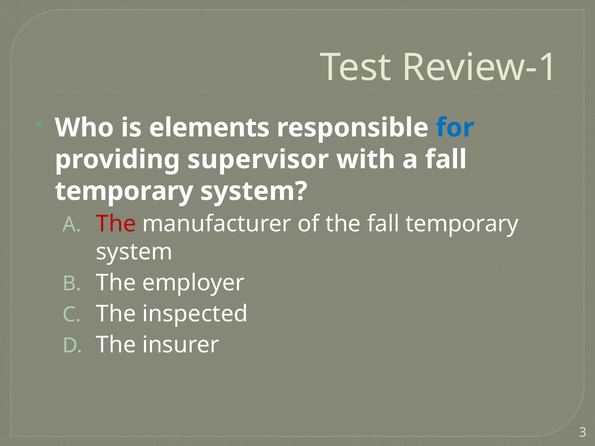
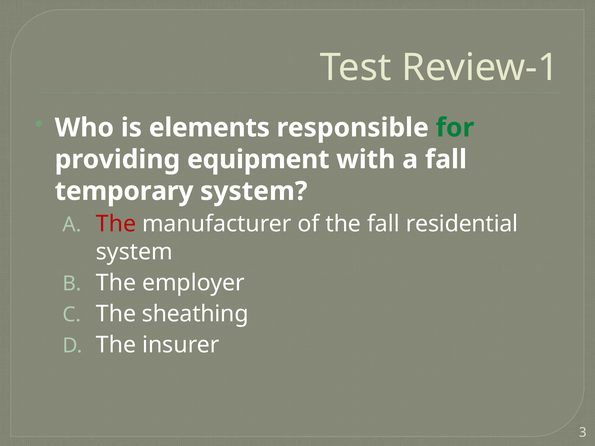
for colour: blue -> green (455, 128)
supervisor: supervisor -> equipment (258, 160)
the fall temporary: temporary -> residential (462, 224)
inspected: inspected -> sheathing (195, 314)
